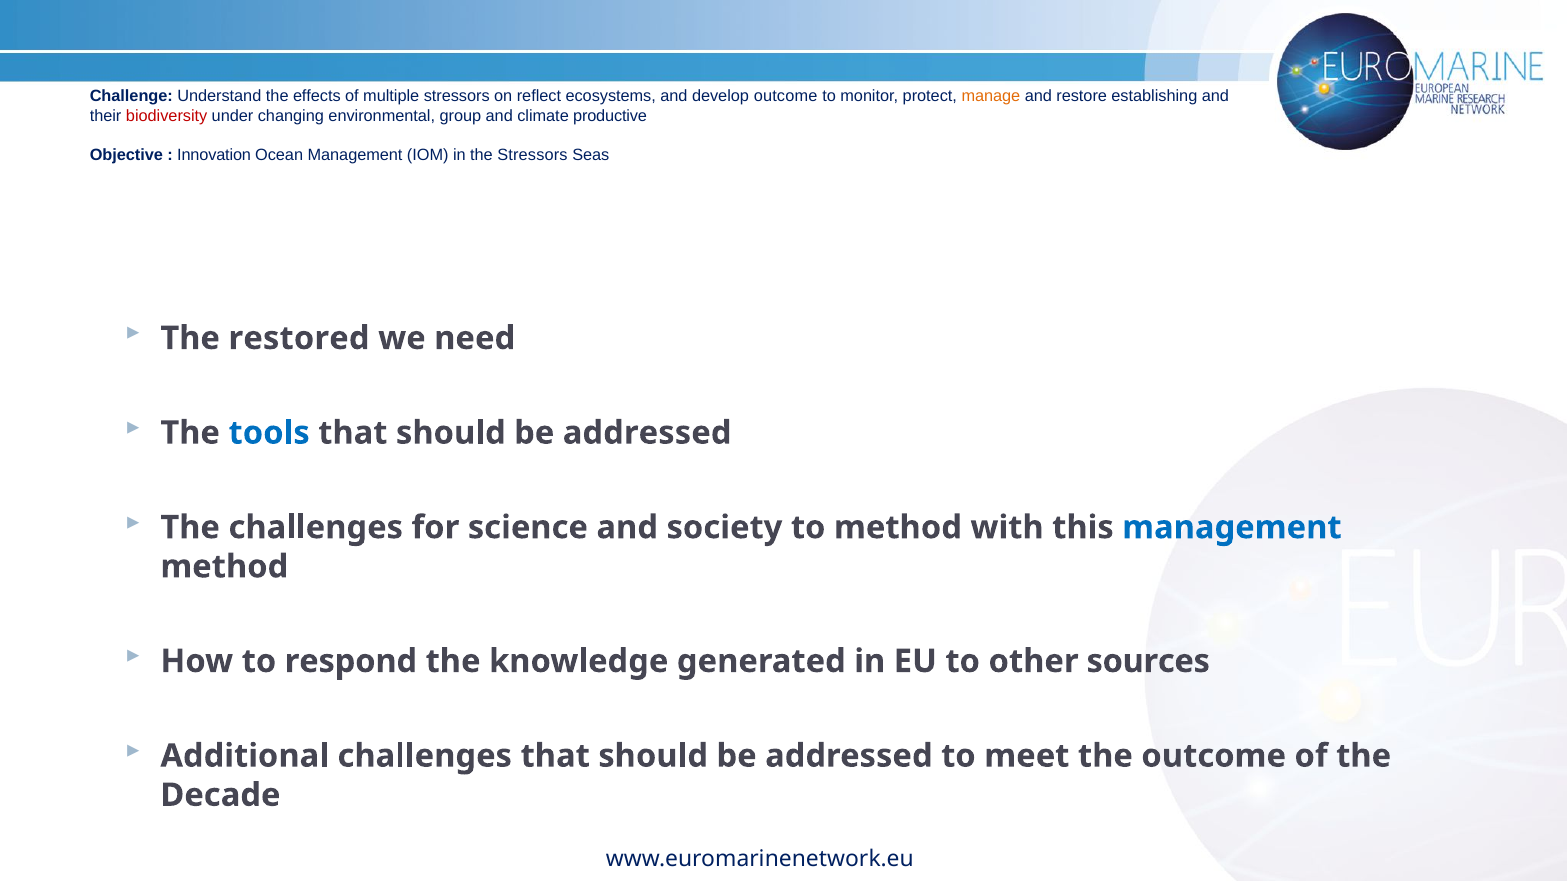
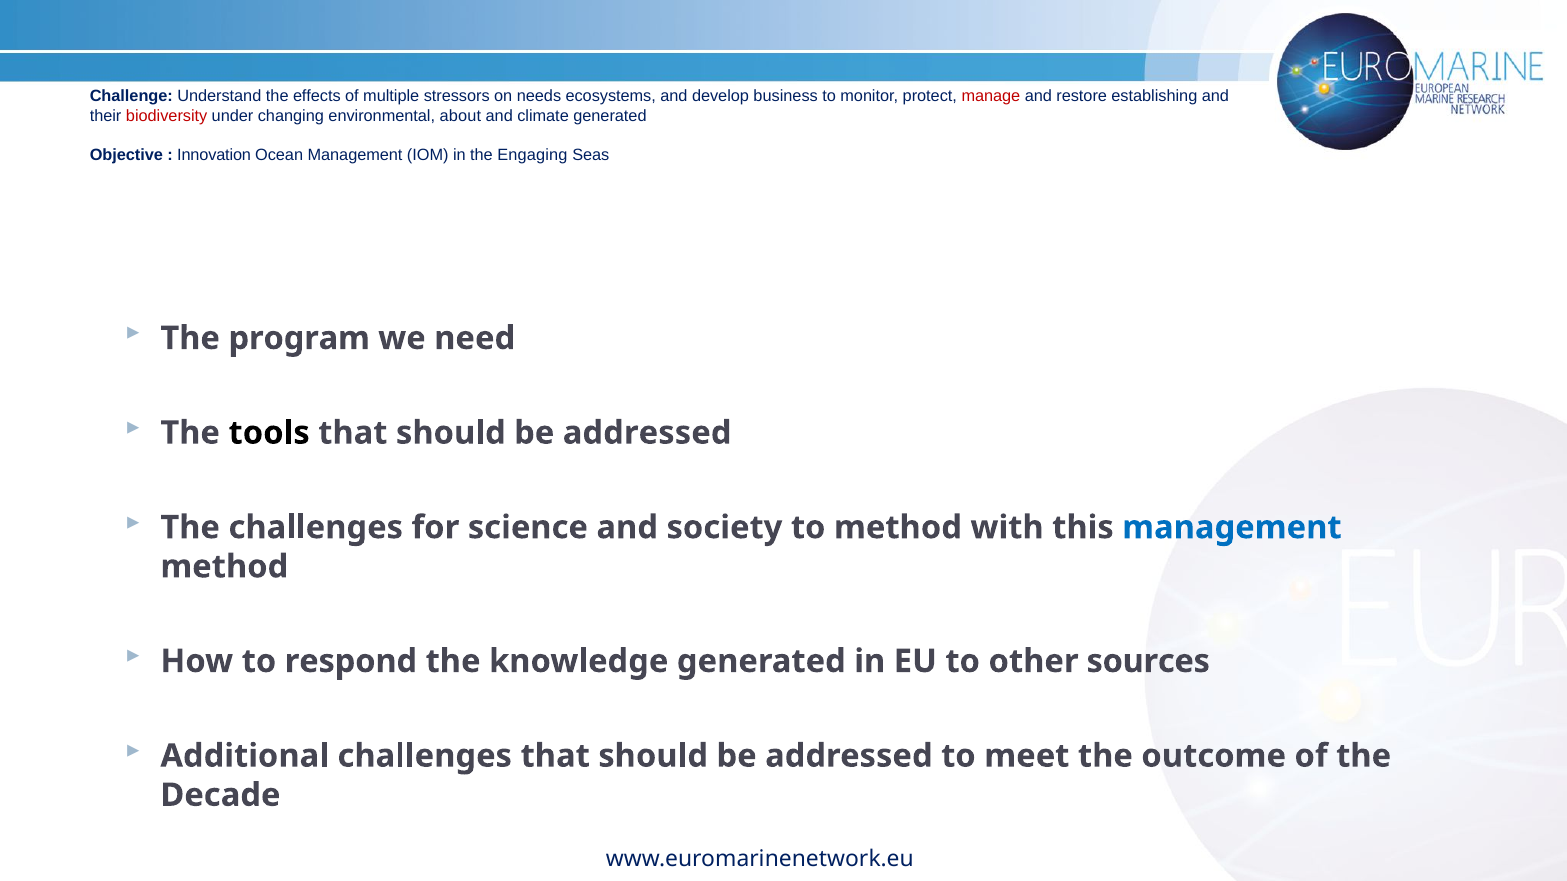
reflect: reflect -> needs (539, 96)
develop outcome: outcome -> business (786, 96)
manage colour: orange -> red (991, 96)
group: group -> about (460, 116)
climate productive: productive -> generated (610, 116)
the Stressors: Stressors -> Engaging (533, 155)
restored: restored -> program (299, 338)
tools colour: blue -> black (269, 433)
